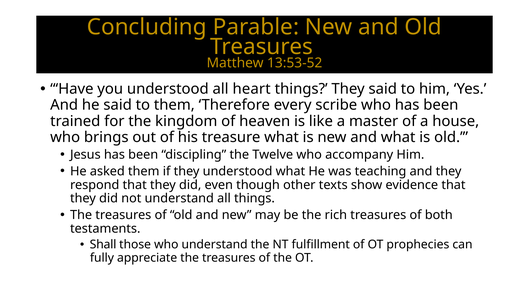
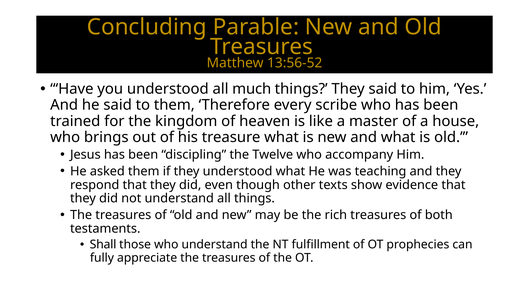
13:53-52: 13:53-52 -> 13:56-52 (295, 63)
heart: heart -> much (252, 89)
